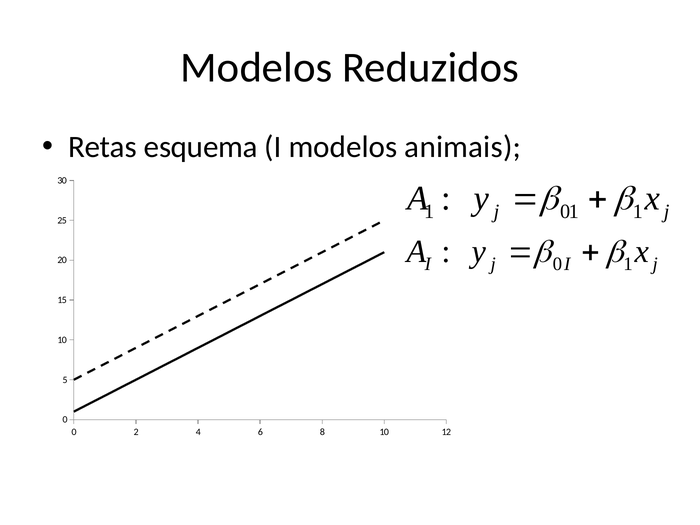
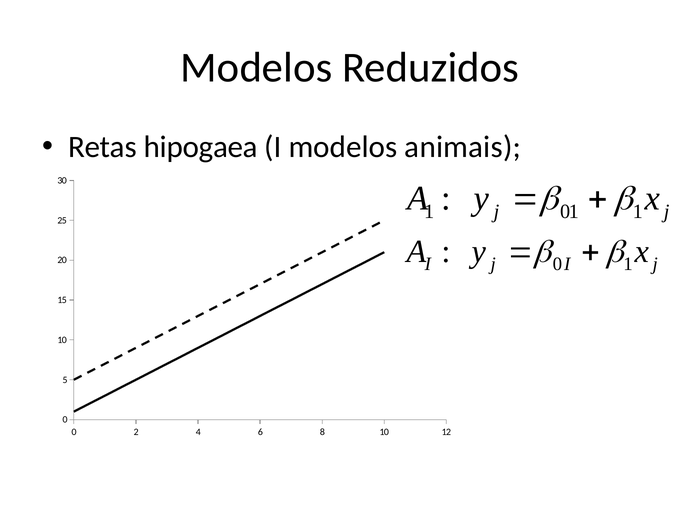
esquema: esquema -> hipogaea (201, 147)
